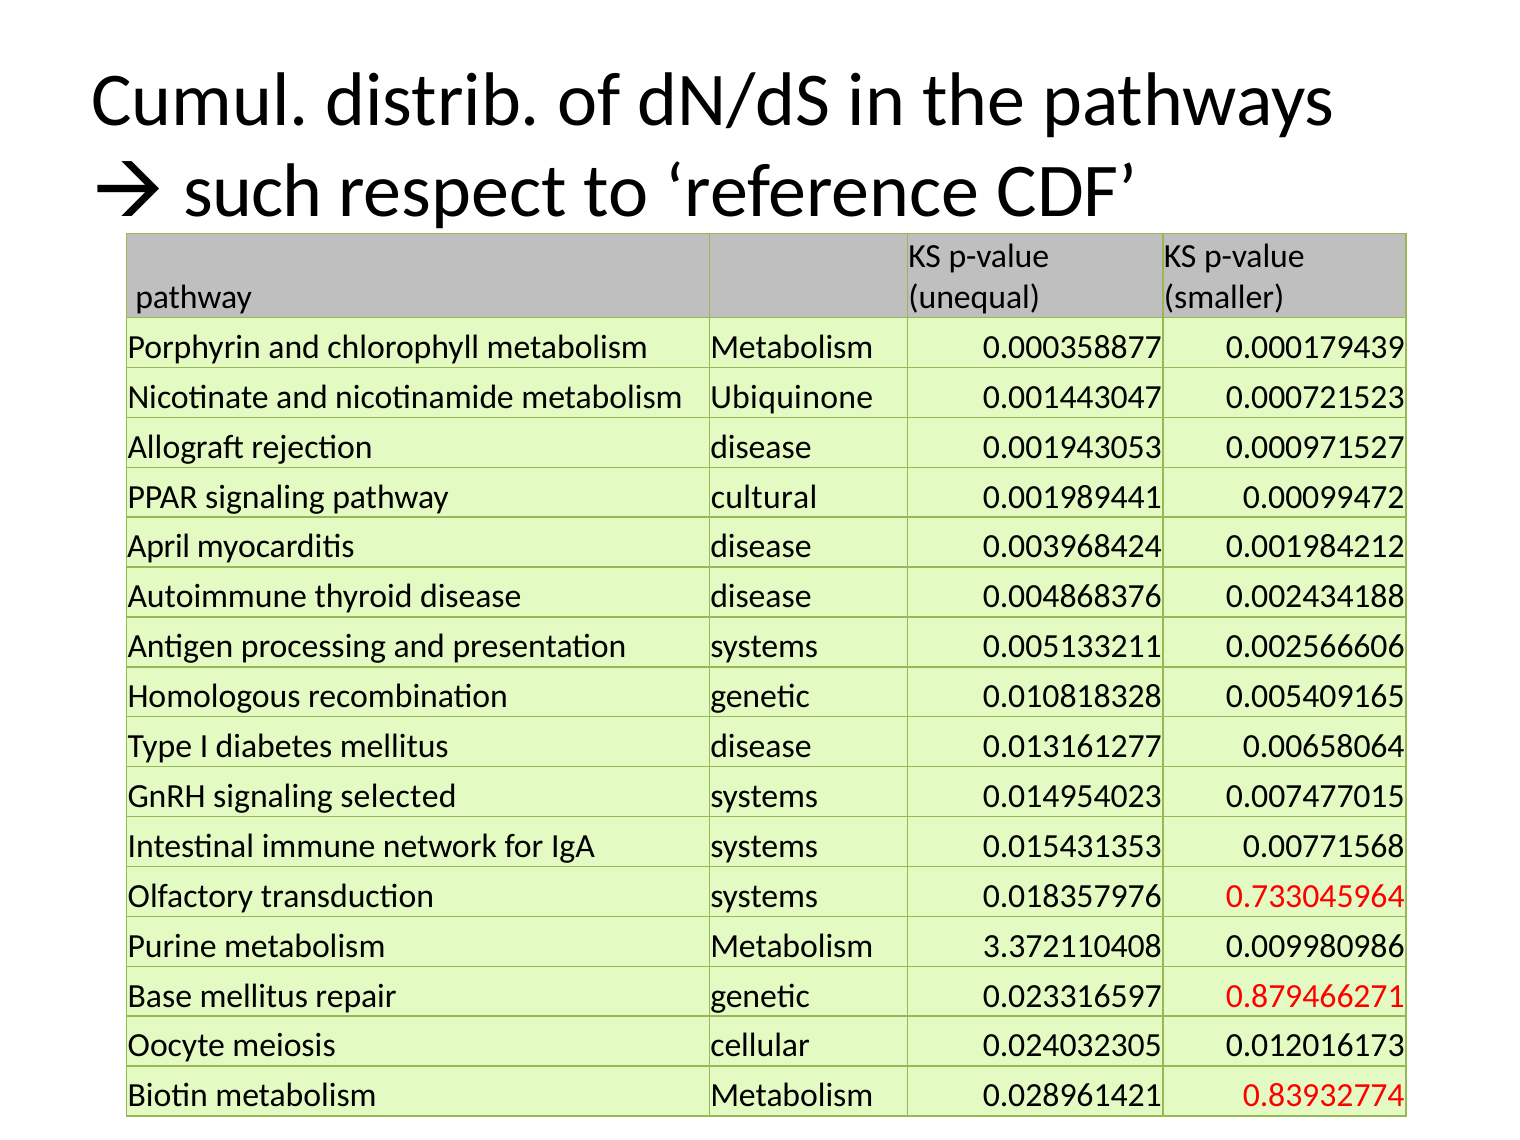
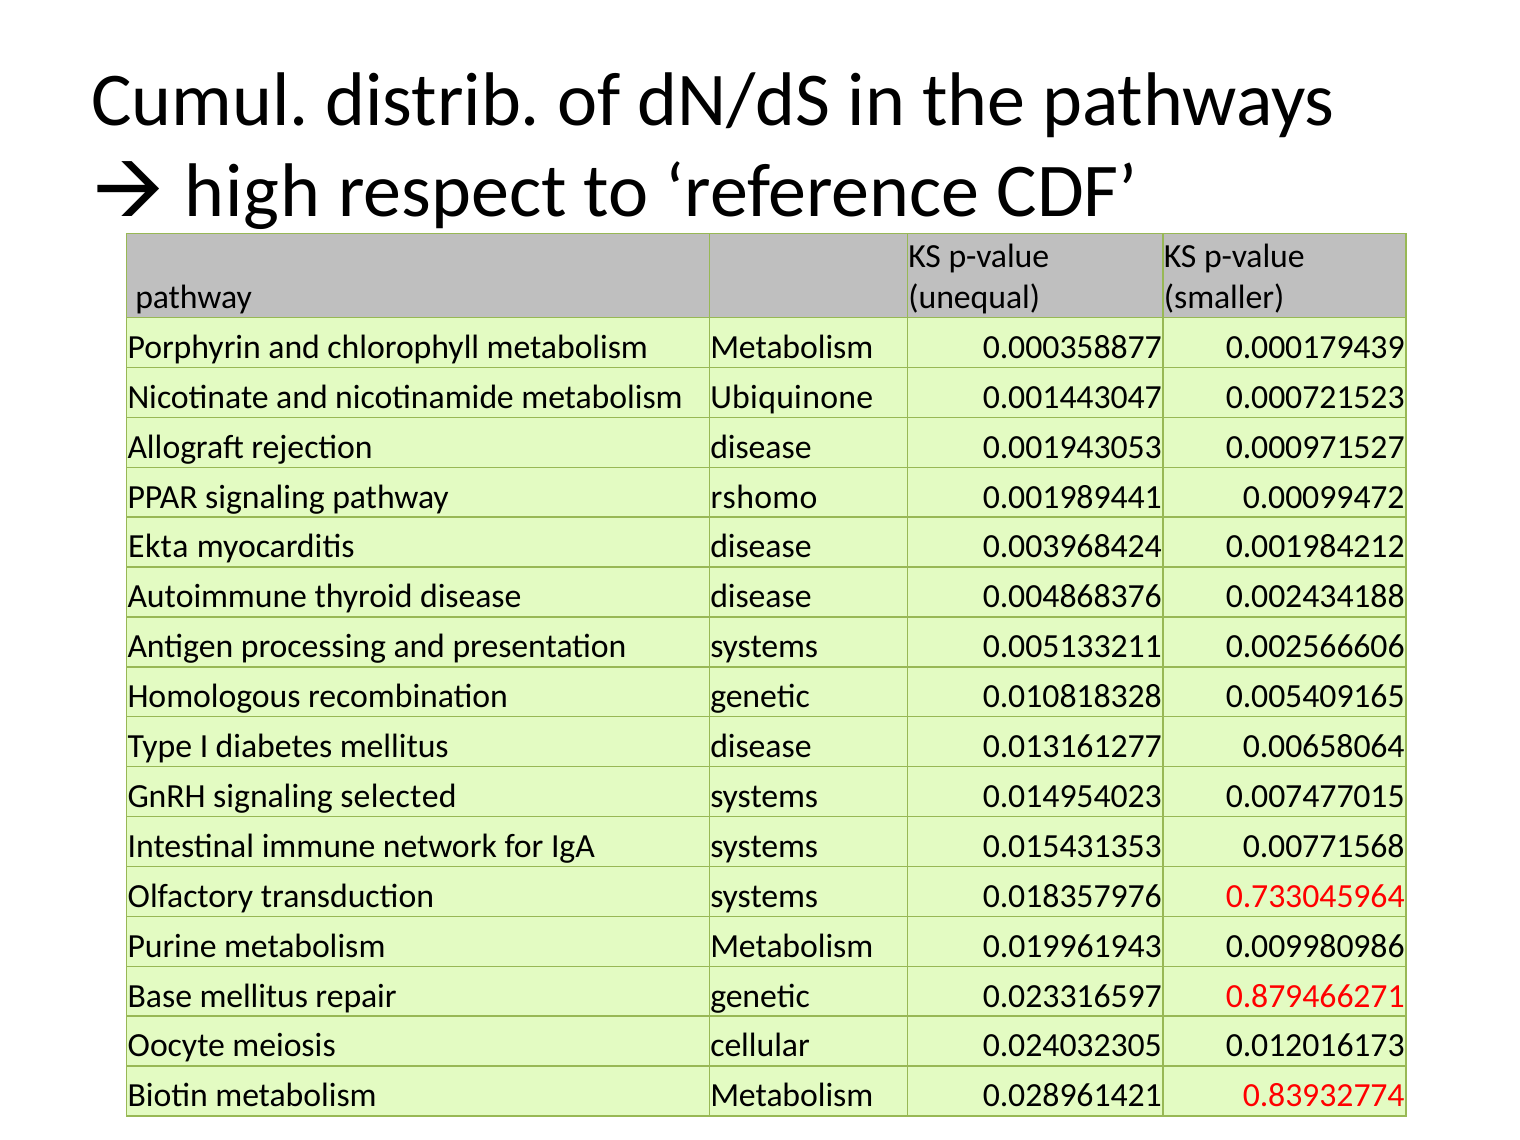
such: such -> high (252, 192)
cultural: cultural -> rshomo (764, 497)
April: April -> Ekta (158, 547)
3.372110408: 3.372110408 -> 0.019961943 (1072, 946)
